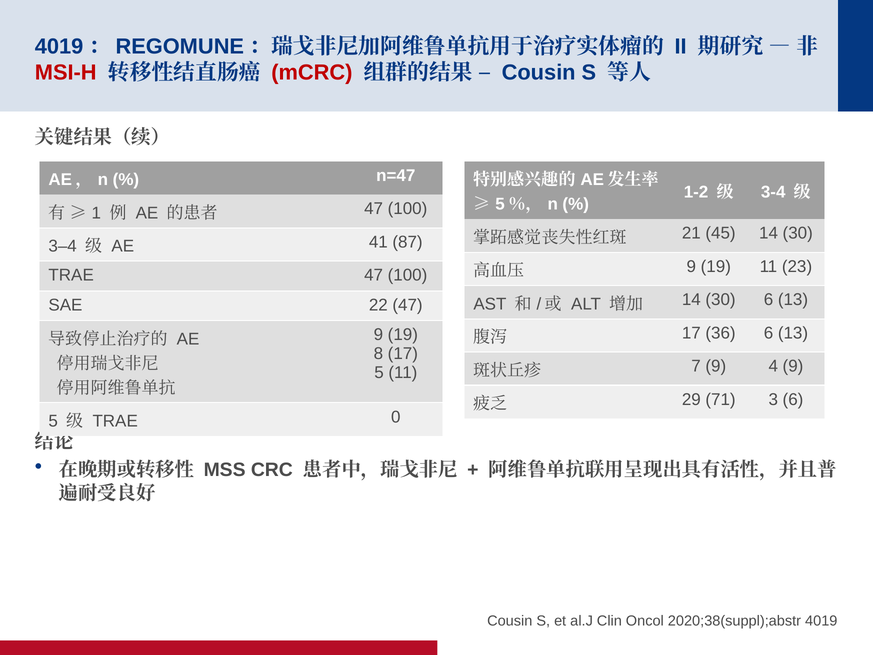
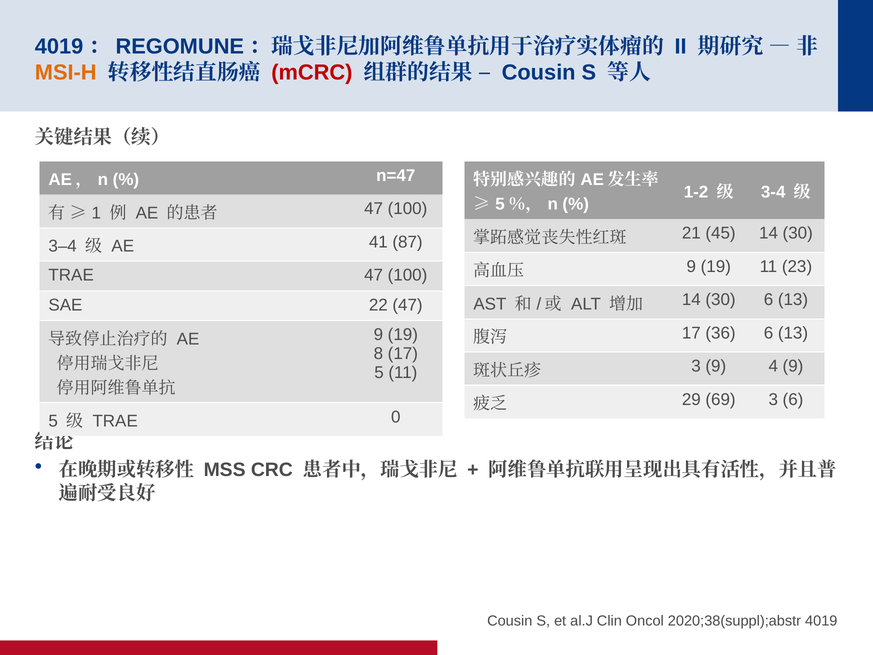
MSI-H colour: red -> orange (66, 73)
7: 7 -> 3 (696, 366)
71: 71 -> 69 (721, 399)
